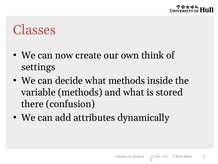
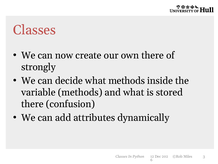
own think: think -> there (153, 55)
settings: settings -> strongly (38, 67)
